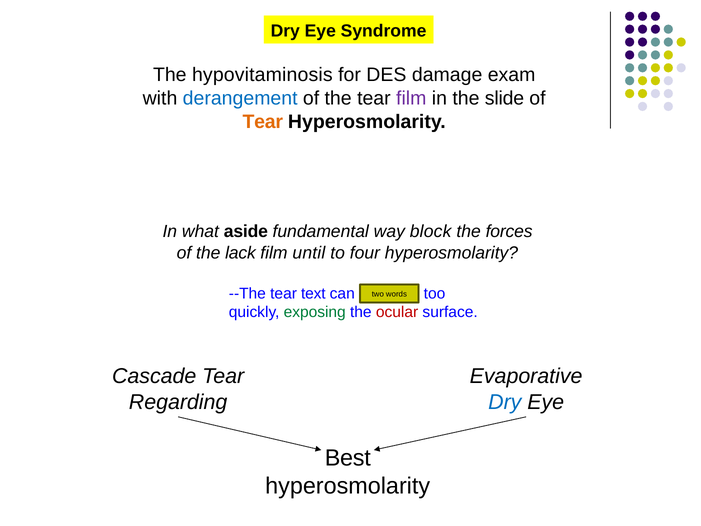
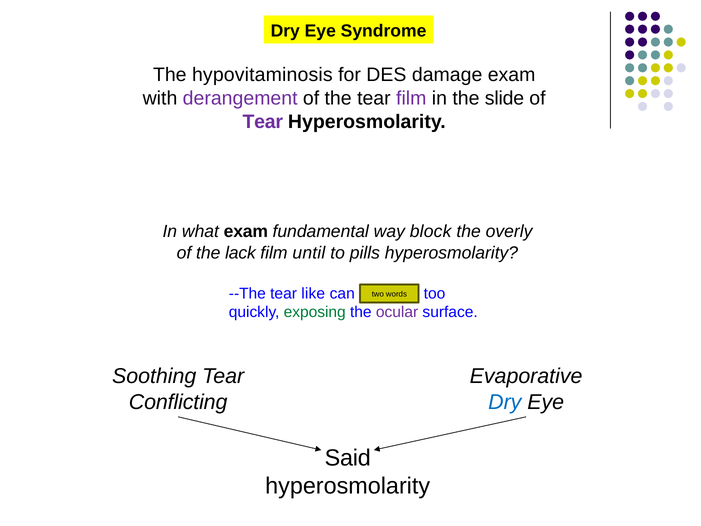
derangement colour: blue -> purple (240, 98)
Tear colour: orange -> purple (263, 122)
what aside: aside -> exam (246, 232)
forces: forces -> overly (509, 232)
four: four -> pills (365, 253)
text: text -> like (313, 293)
ocular colour: red -> purple (397, 312)
Cascade: Cascade -> Soothing (154, 376)
Regarding: Regarding -> Conflicting (178, 402)
Best: Best -> Said (348, 458)
